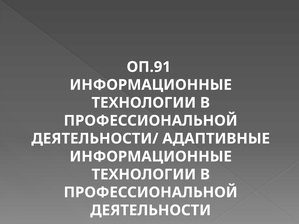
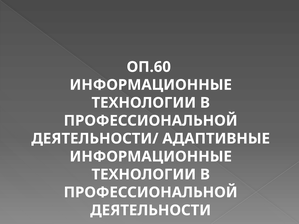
ОП.91: ОП.91 -> ОП.60 (149, 67)
